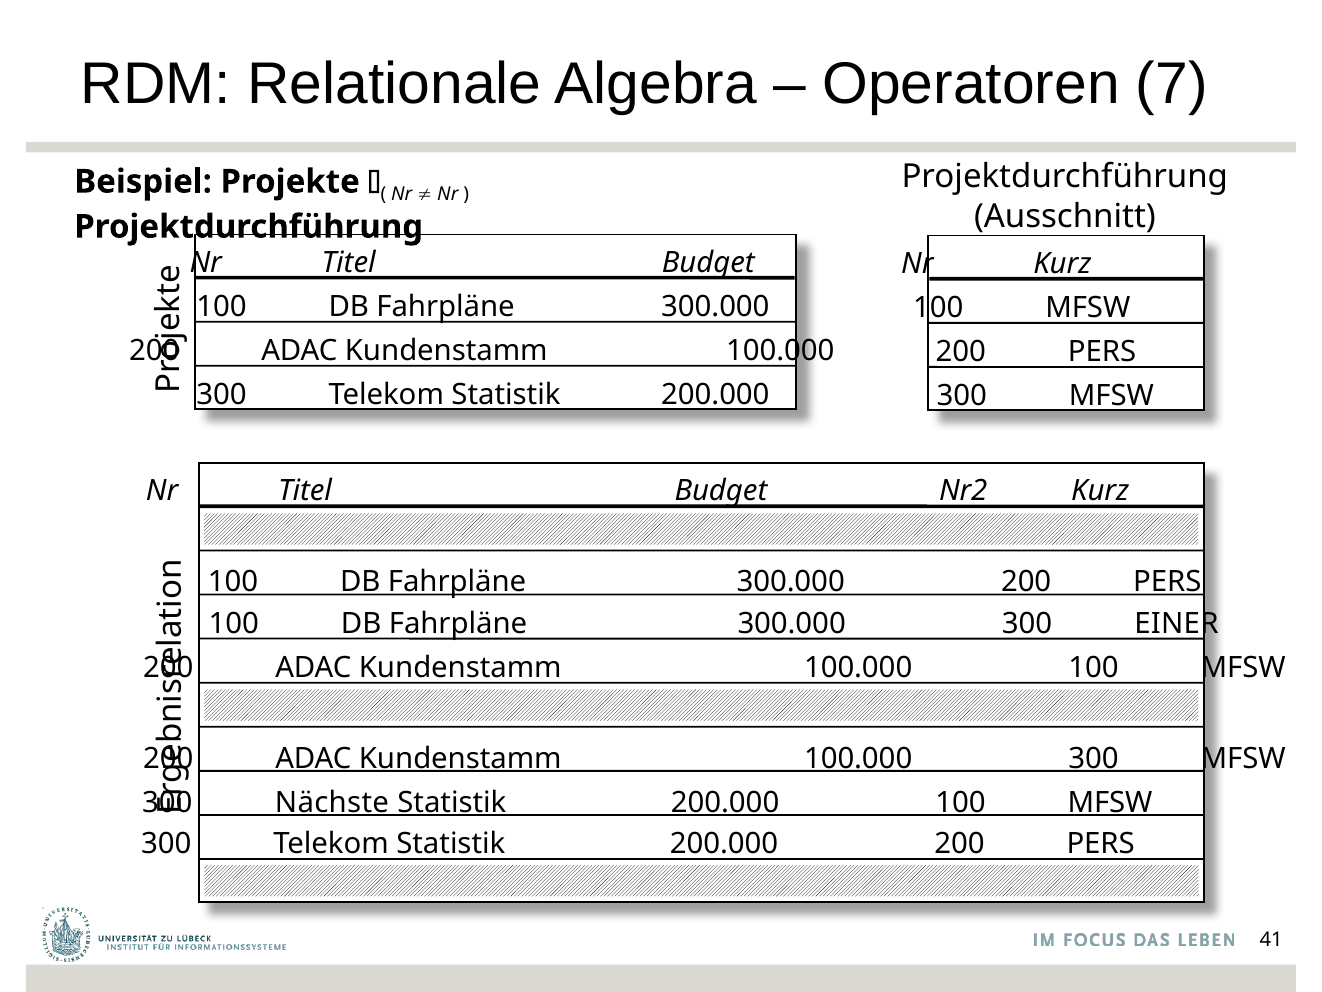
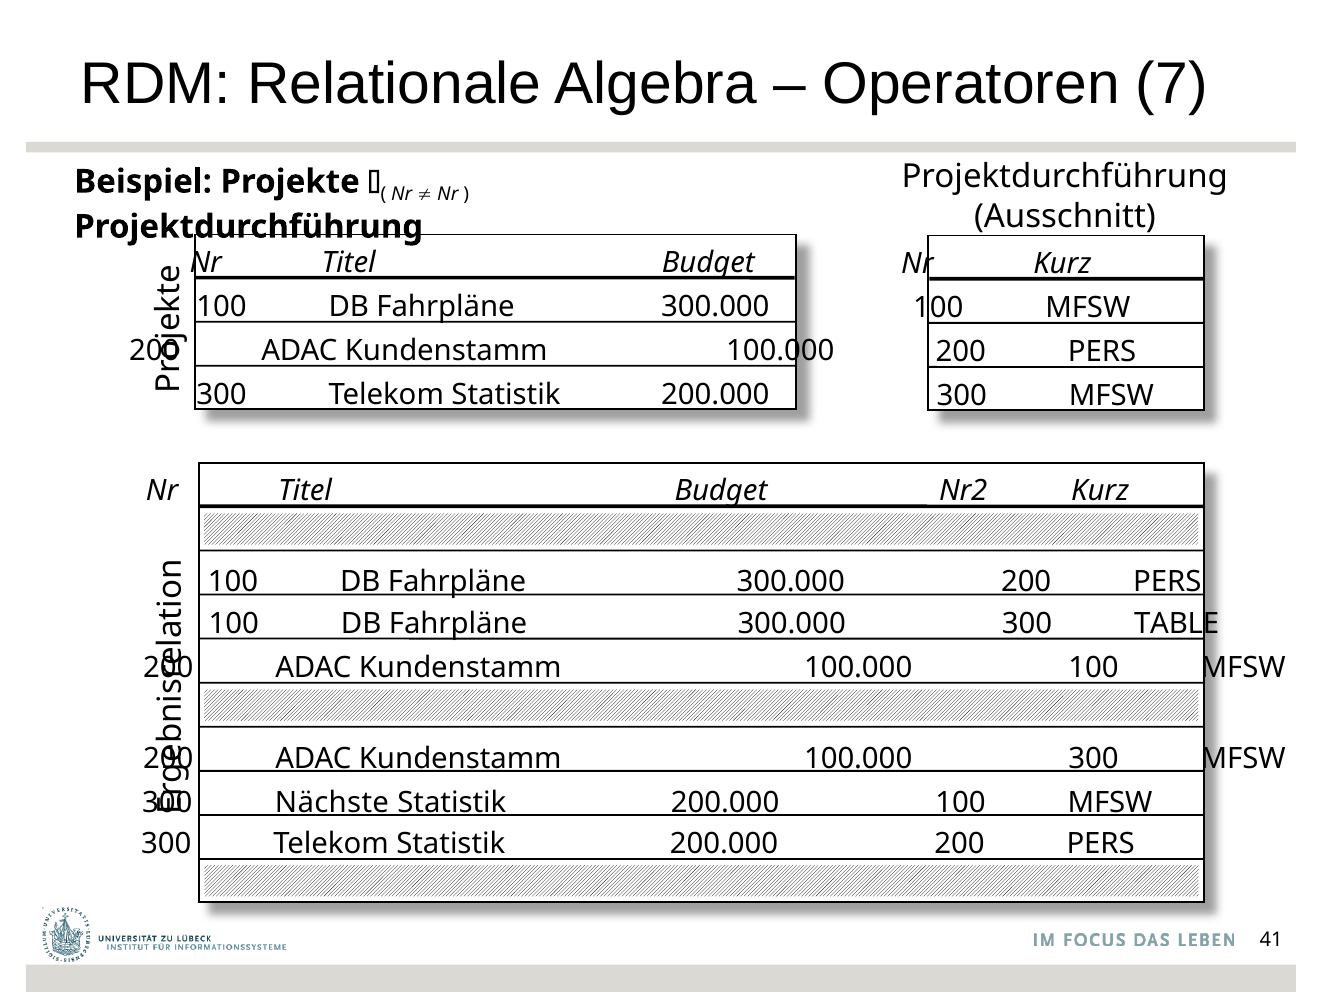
EINER: EINER -> TABLE (1177, 623)
